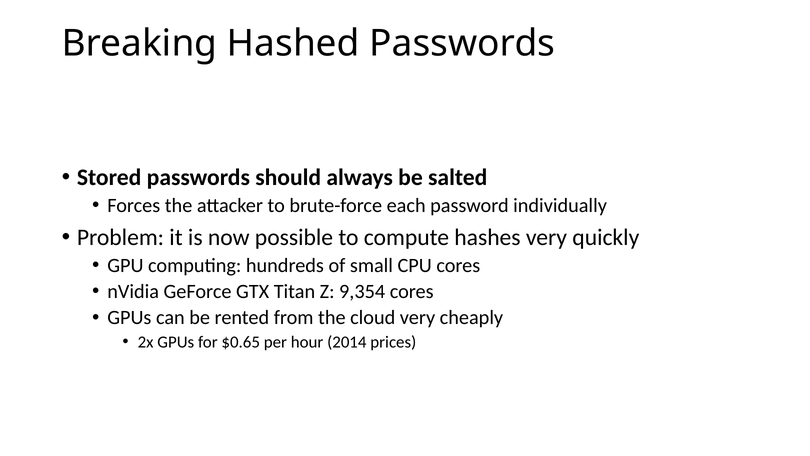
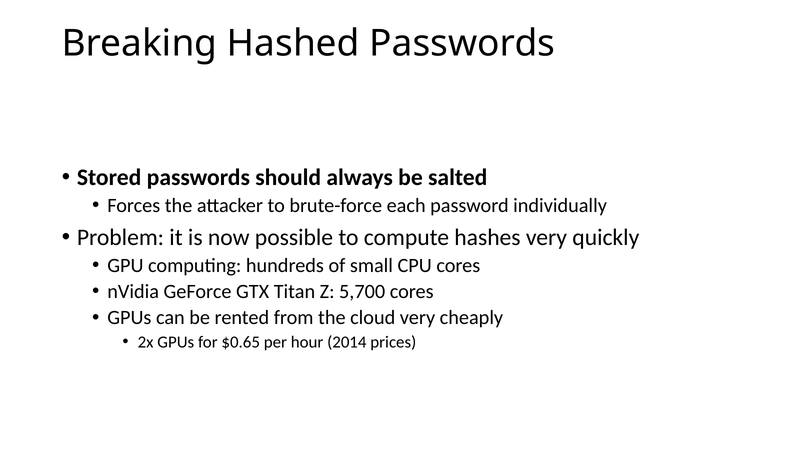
9,354: 9,354 -> 5,700 (362, 291)
